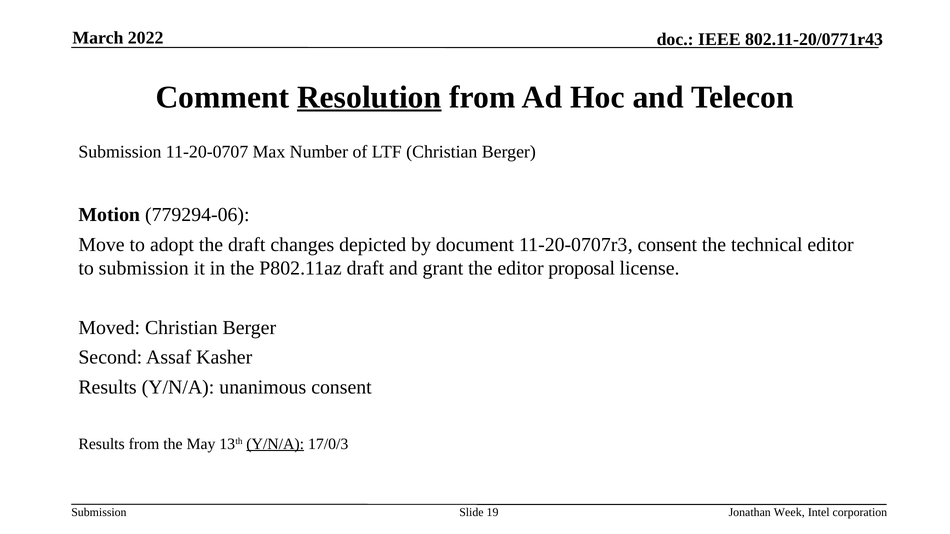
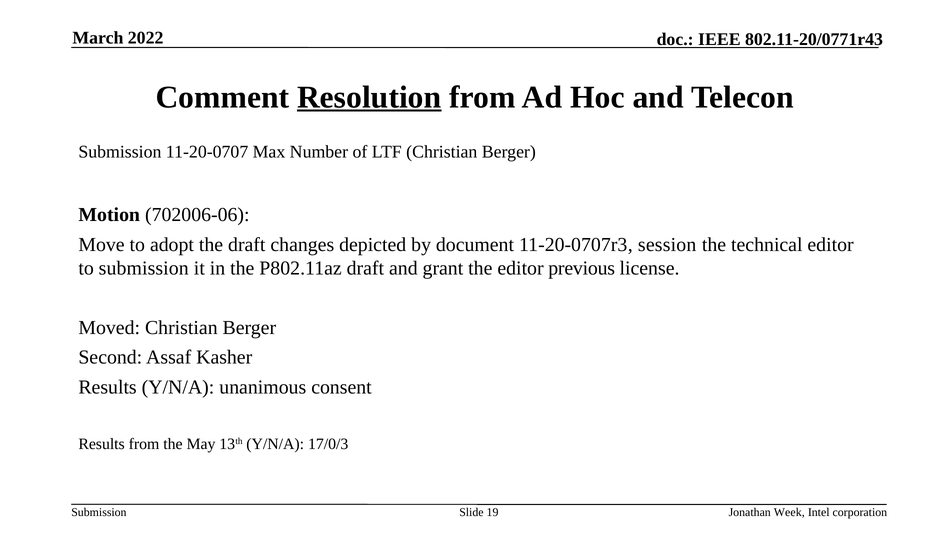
779294-06: 779294-06 -> 702006-06 (197, 215)
11-20-0707r3 consent: consent -> session (667, 245)
proposal: proposal -> previous (582, 269)
Y/N/A underline: present -> none (275, 444)
